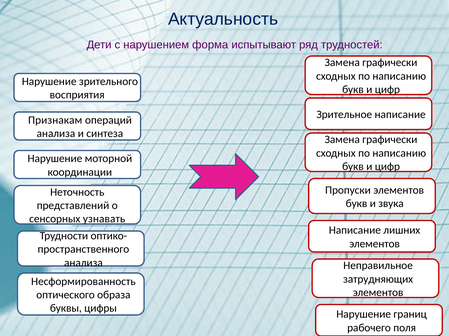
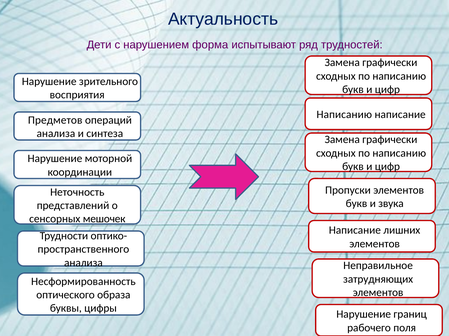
Зрительное: Зрительное -> Написанию (344, 115)
Признакам: Признакам -> Предметов (55, 120)
узнавать: узнавать -> мешочек (104, 219)
